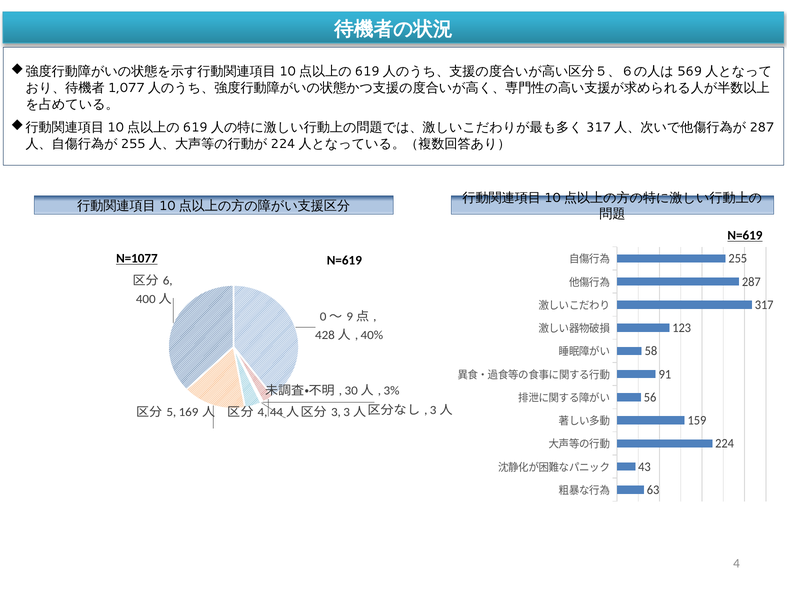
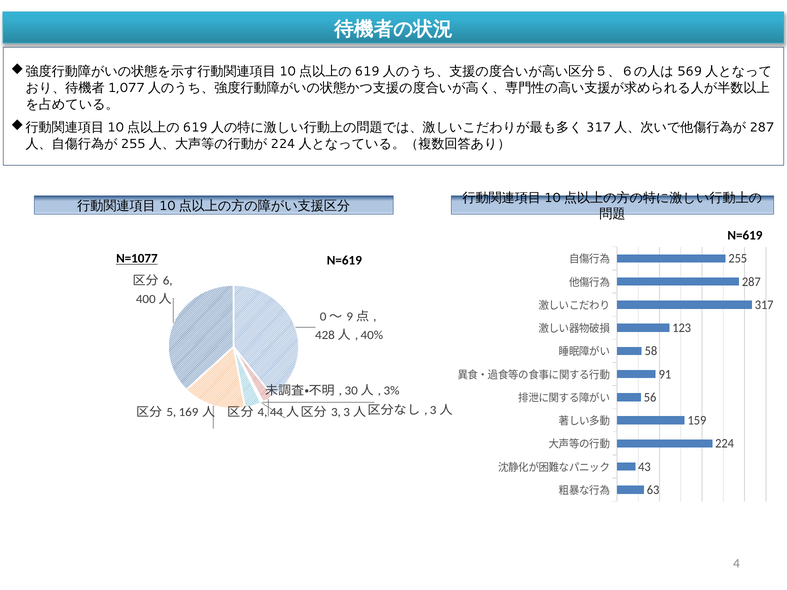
N=619 underline: present -> none (745, 236)
